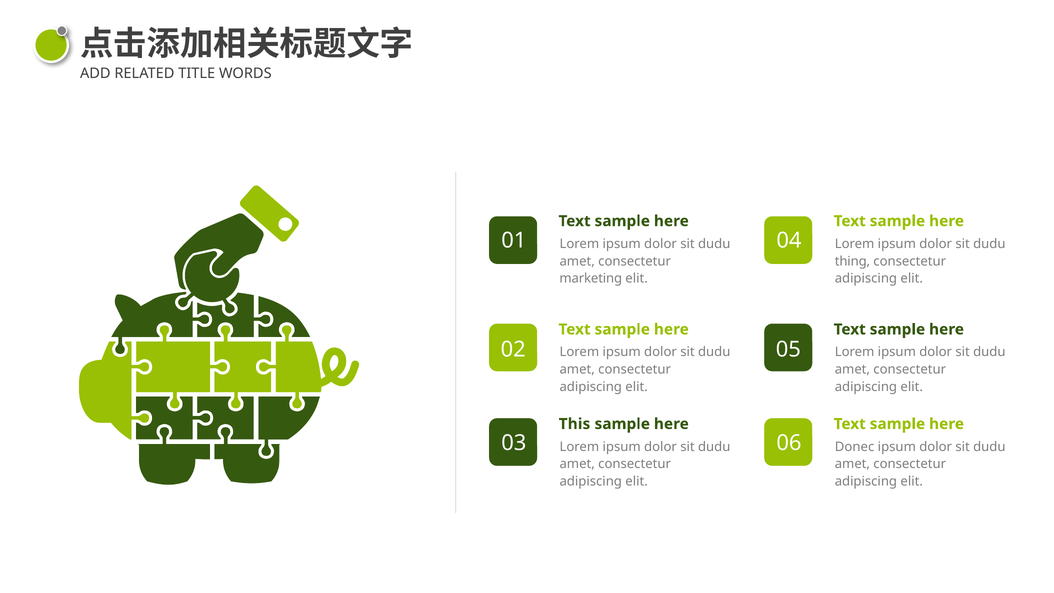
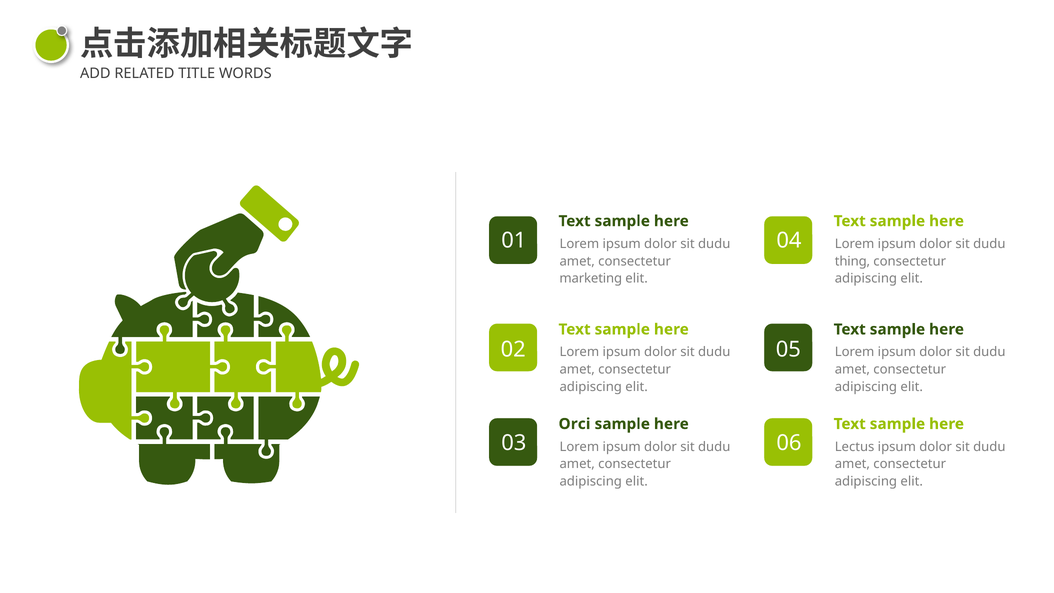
This: This -> Orci (574, 424)
Donec: Donec -> Lectus (855, 447)
